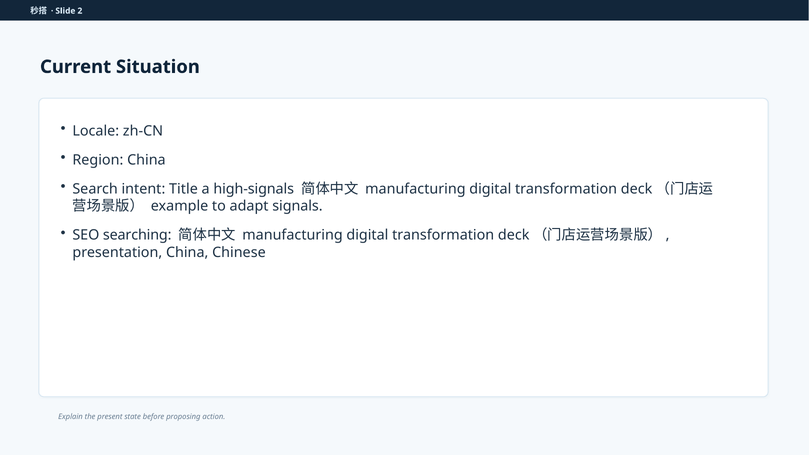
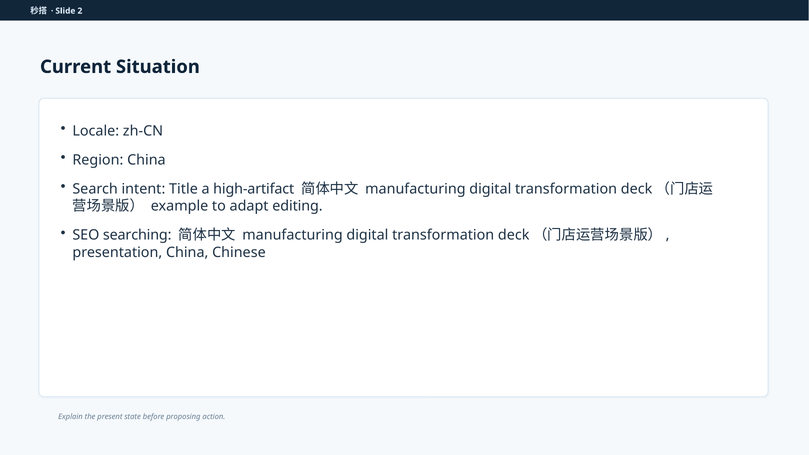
high-signals: high-signals -> high-artifact (254, 189)
signals: signals -> editing (297, 206)
